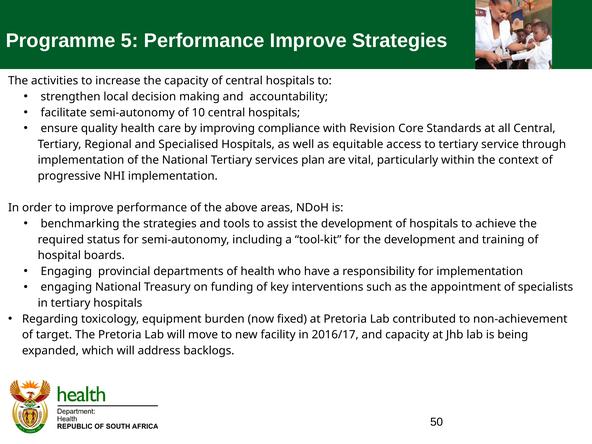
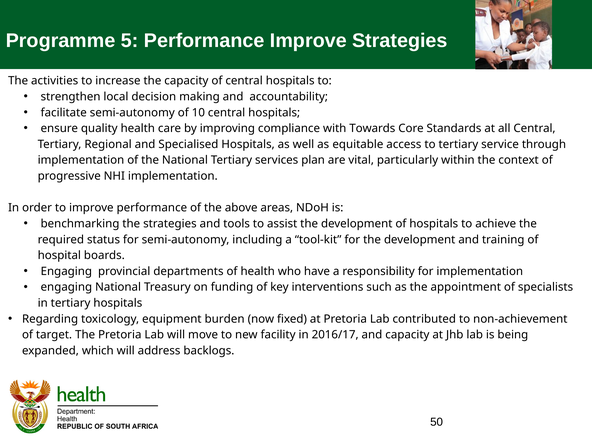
Revision: Revision -> Towards (372, 128)
